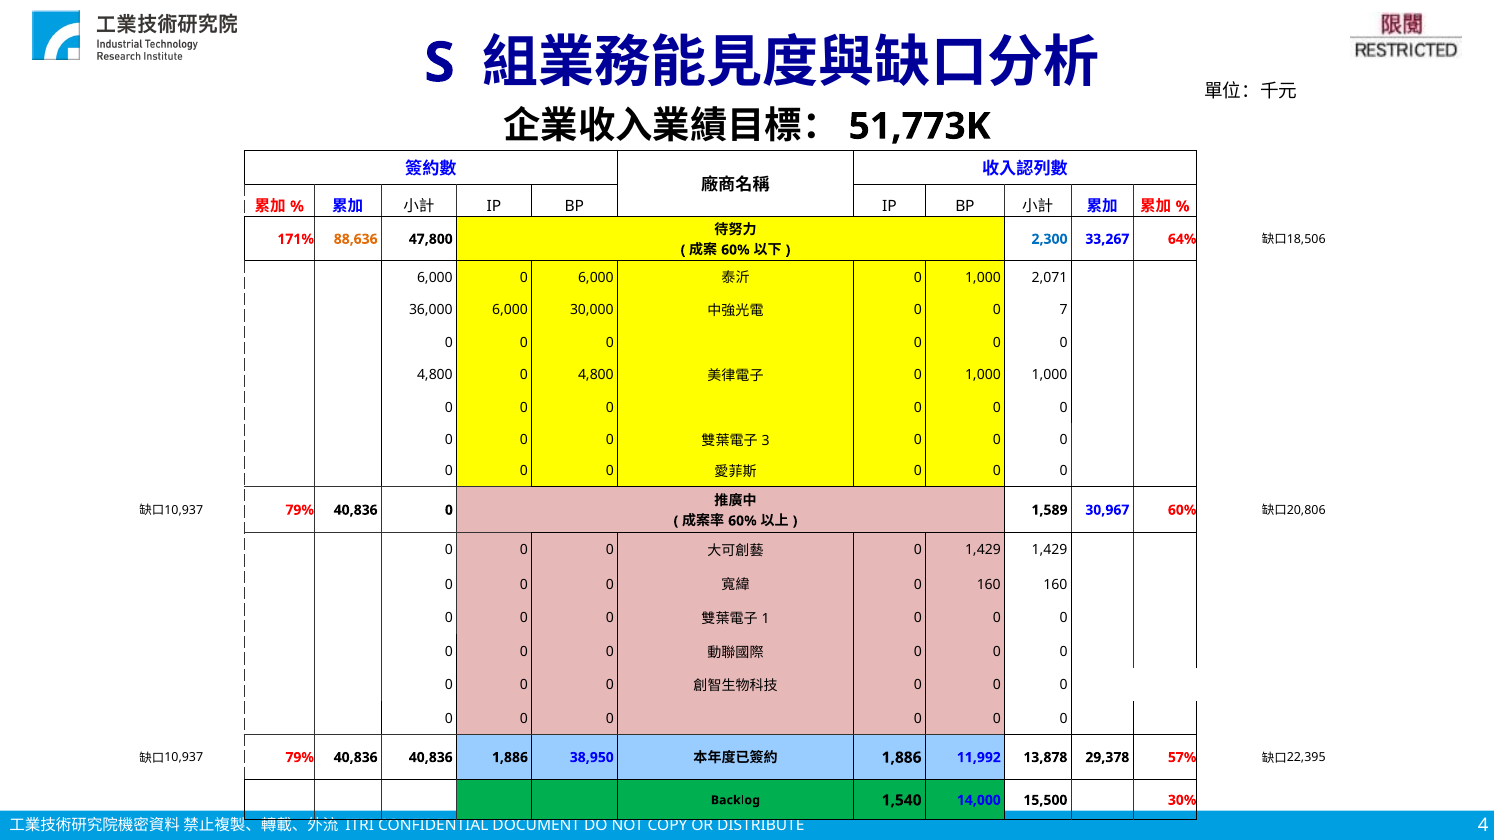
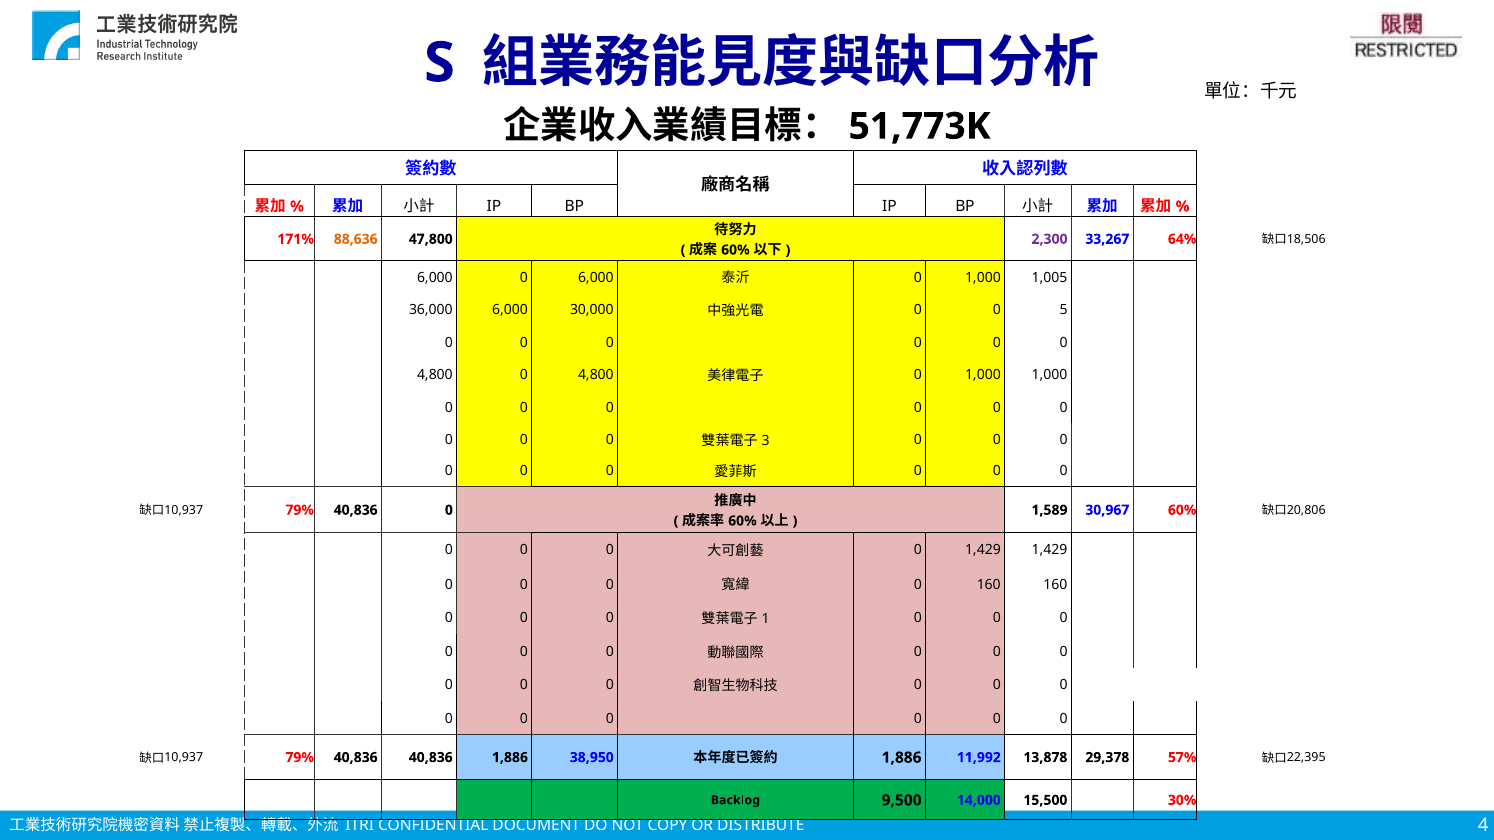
2,300 colour: blue -> purple (1050, 239)
2,071: 2,071 -> 1,005 (1050, 278)
7: 7 -> 5 (1064, 310)
1,540: 1,540 -> 9,500 (902, 801)
